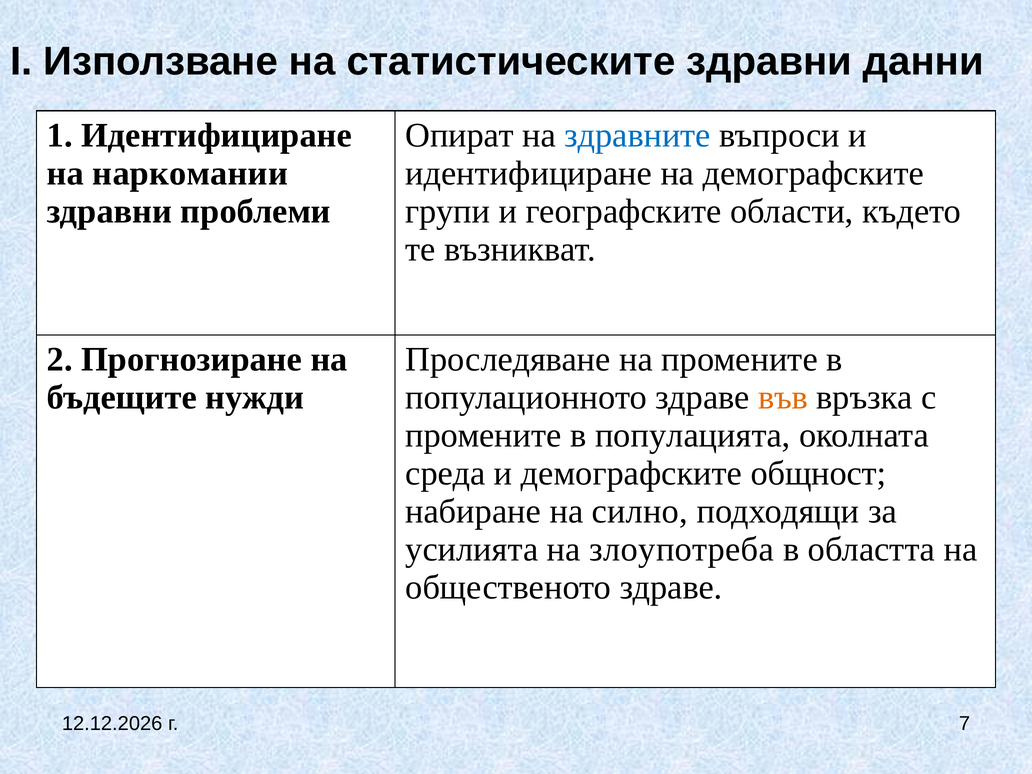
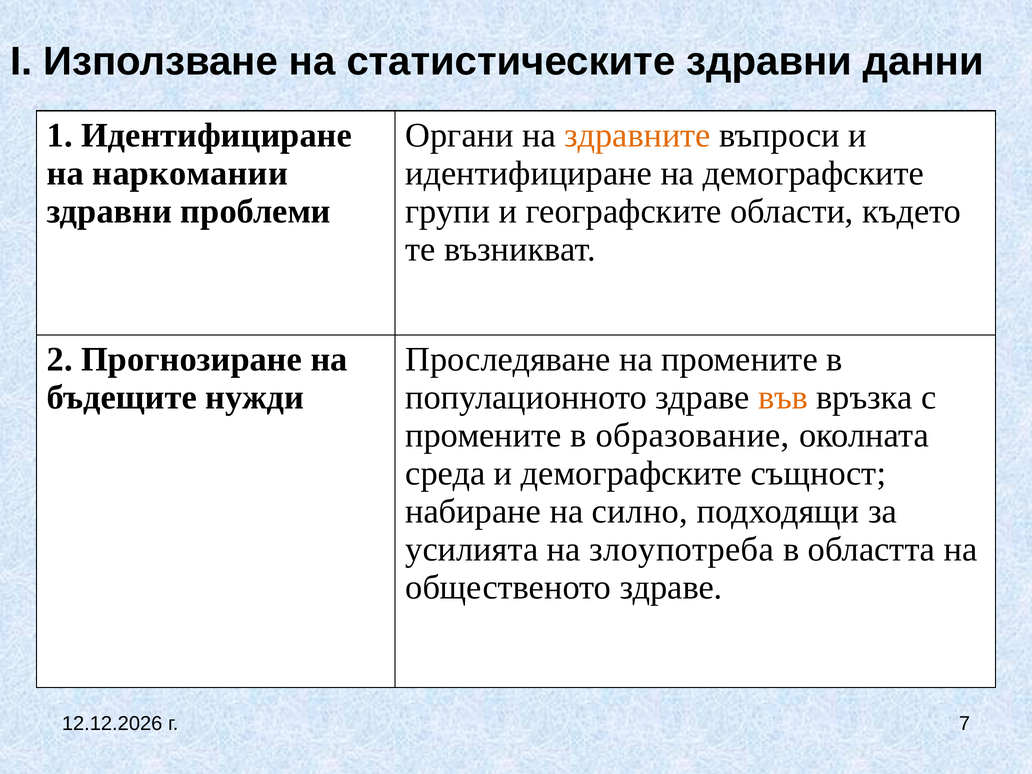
Опират: Опират -> Органи (459, 135)
здравните colour: blue -> orange (638, 135)
популацията: популацията -> образование (693, 435)
общност: общност -> същност (818, 474)
